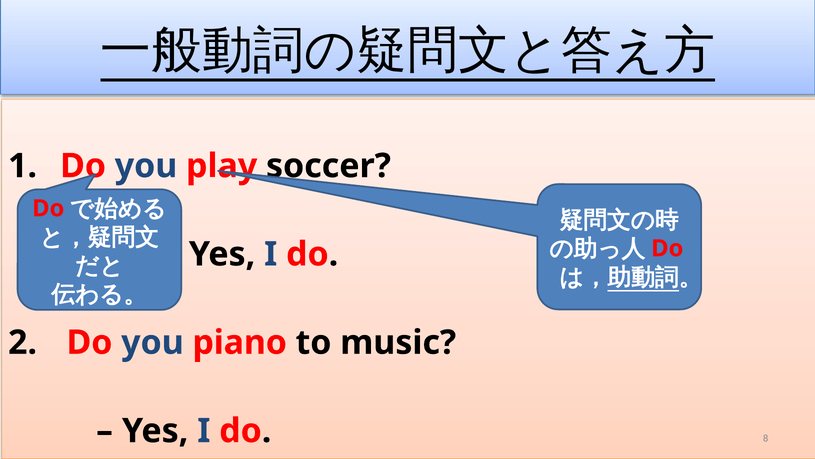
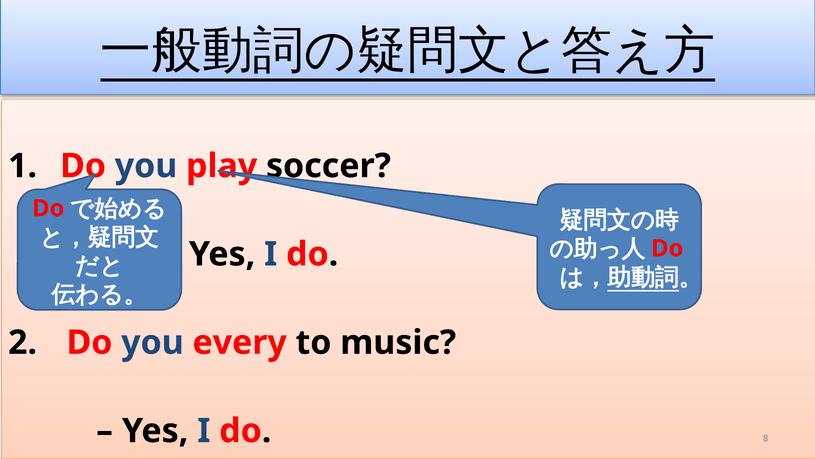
piano: piano -> every (240, 342)
